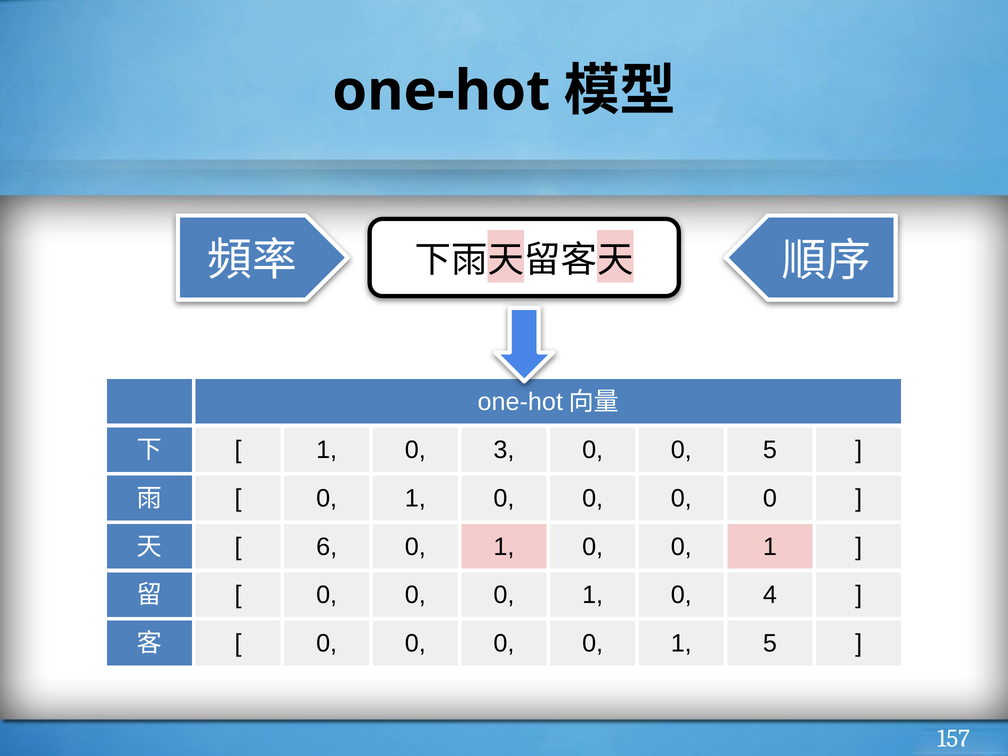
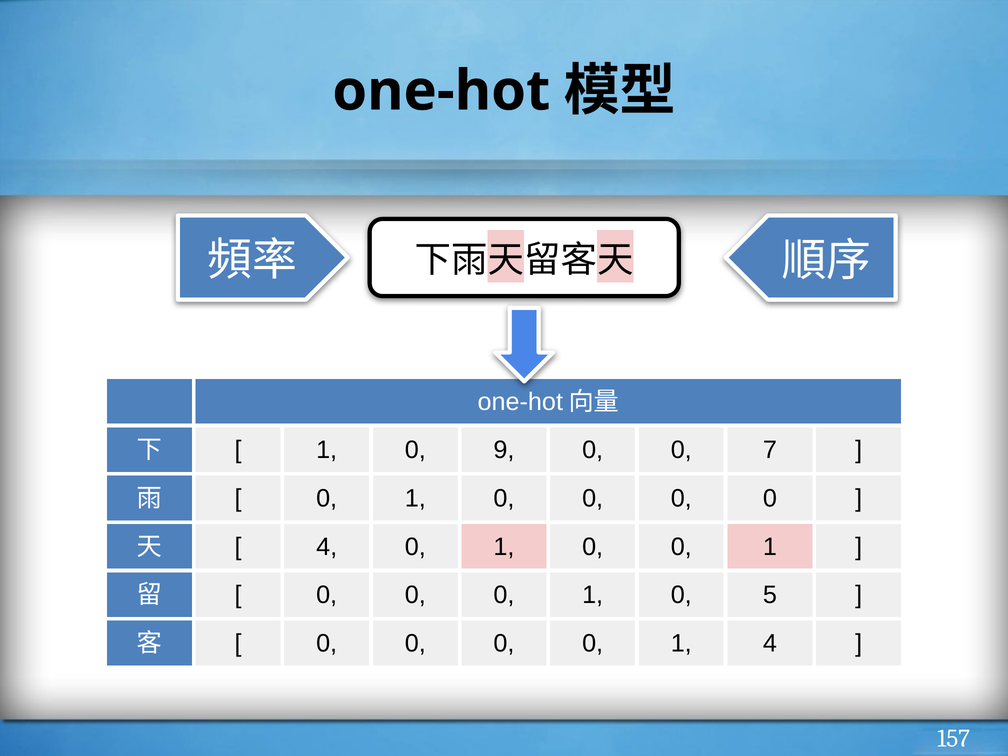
3: 3 -> 9 (504, 450)
0 5: 5 -> 7 (770, 450)
6: 6 -> 4 (327, 547)
4: 4 -> 5 (770, 595)
1 5: 5 -> 4 (770, 643)
